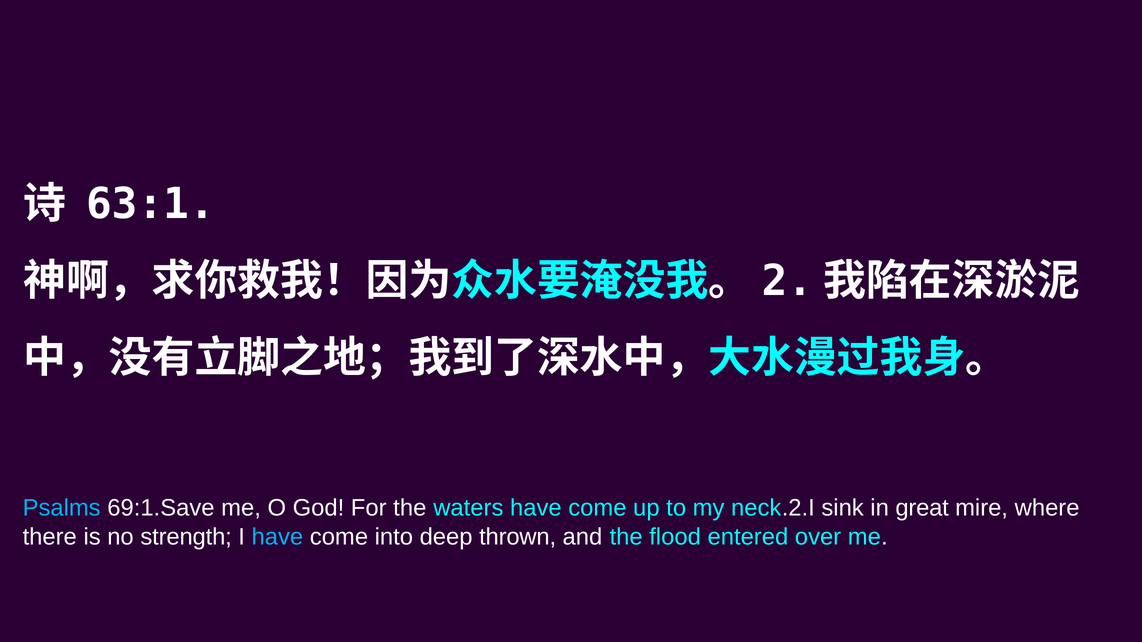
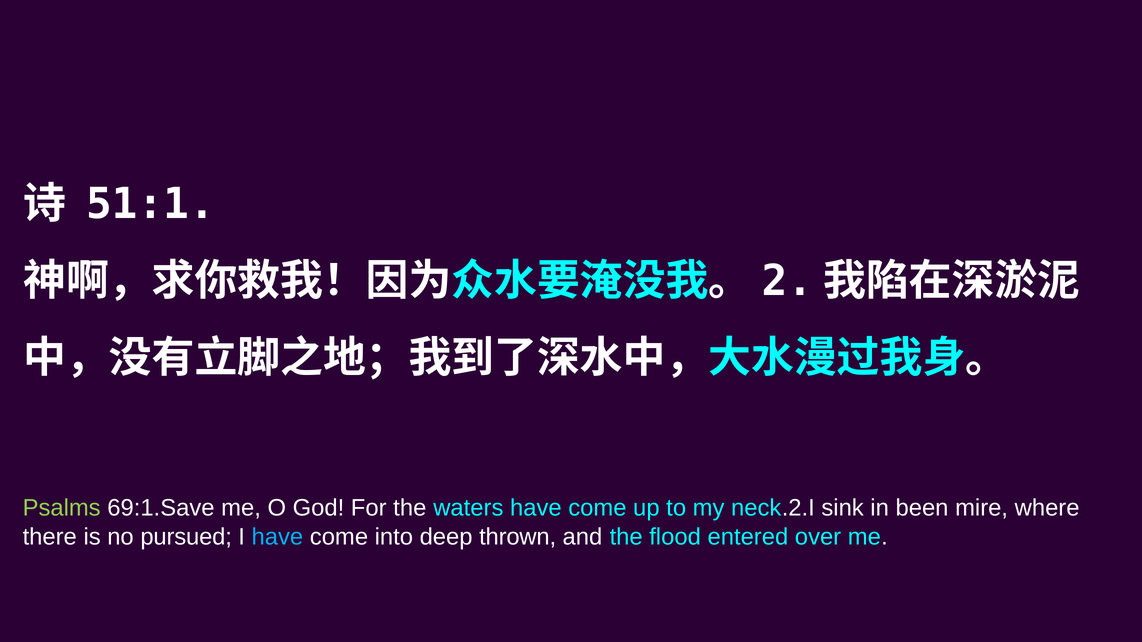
63:1: 63:1 -> 51:1 (150, 204)
Psalms colour: light blue -> light green (62, 508)
great: great -> been (922, 508)
strength: strength -> pursued (186, 537)
